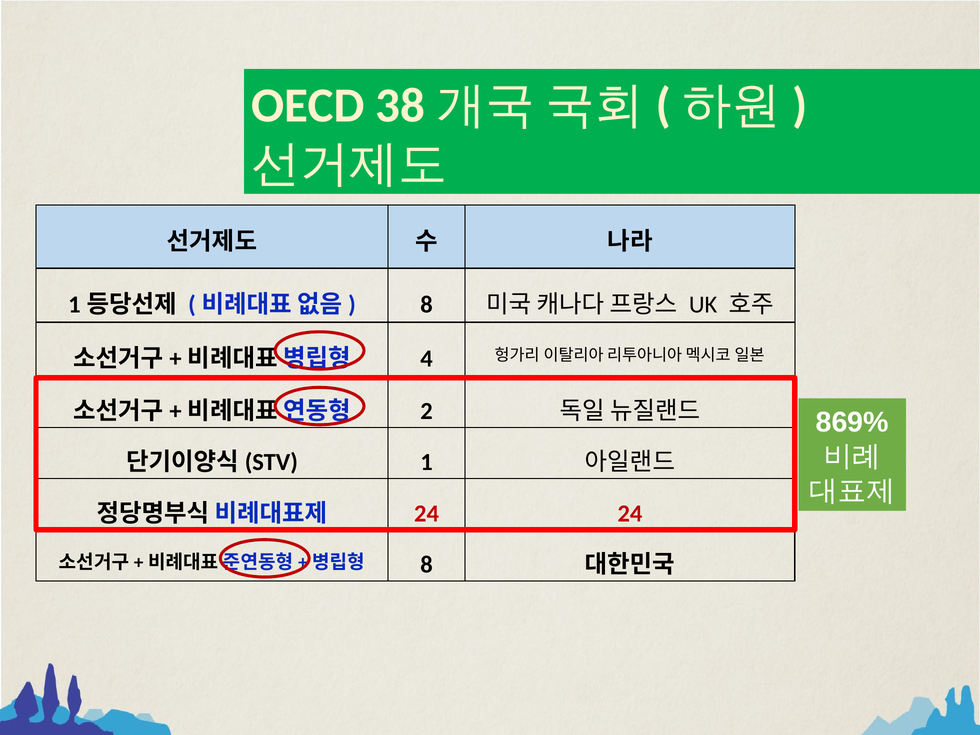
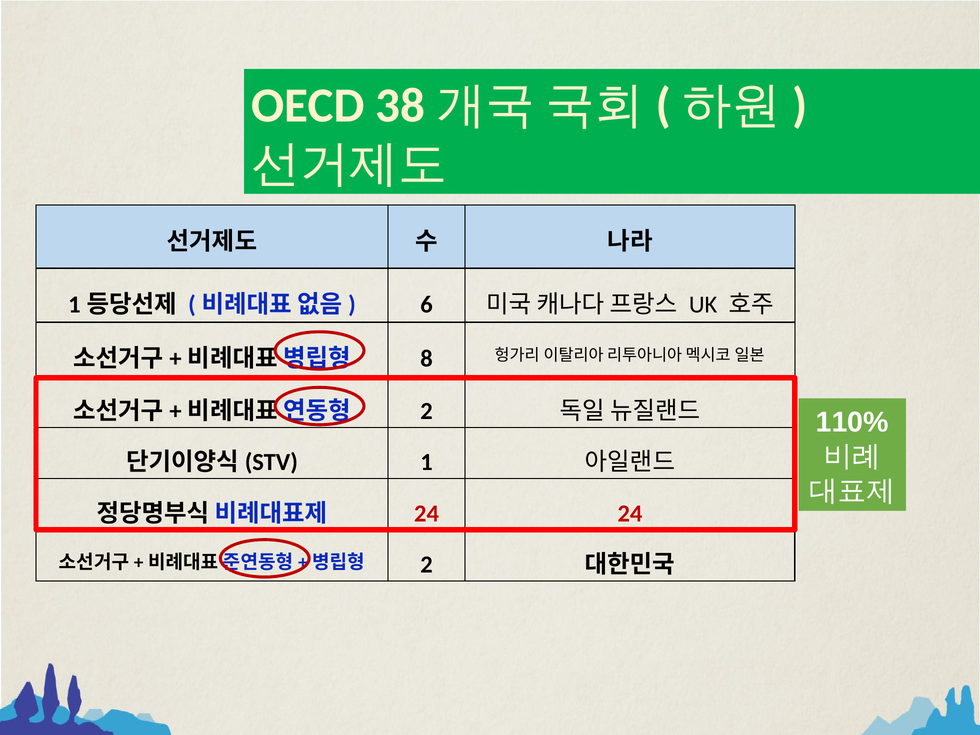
8: 8 -> 6 (426, 305)
4: 4 -> 8 (426, 359)
869%: 869% -> 110% (852, 422)
8: 8 -> 2 (426, 565)
